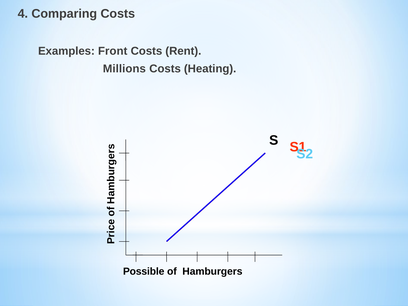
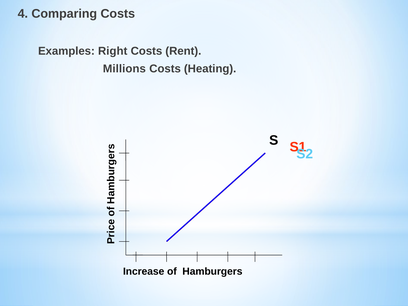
Front: Front -> Right (113, 51)
Possible: Possible -> Increase (144, 271)
